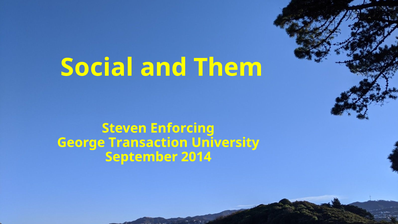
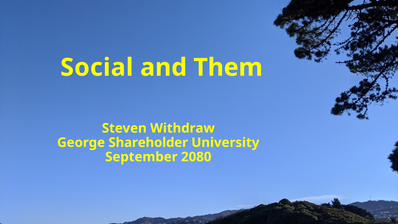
Enforcing: Enforcing -> Withdraw (182, 128)
Transaction: Transaction -> Shareholder (148, 142)
2014: 2014 -> 2080 (196, 157)
